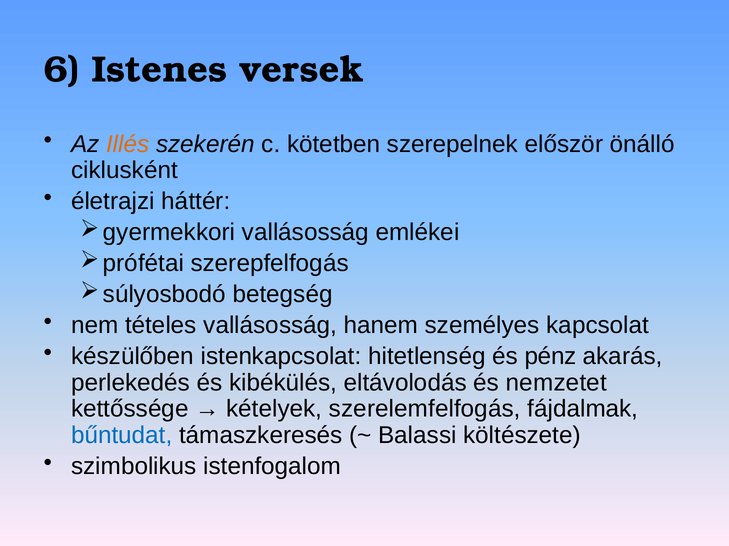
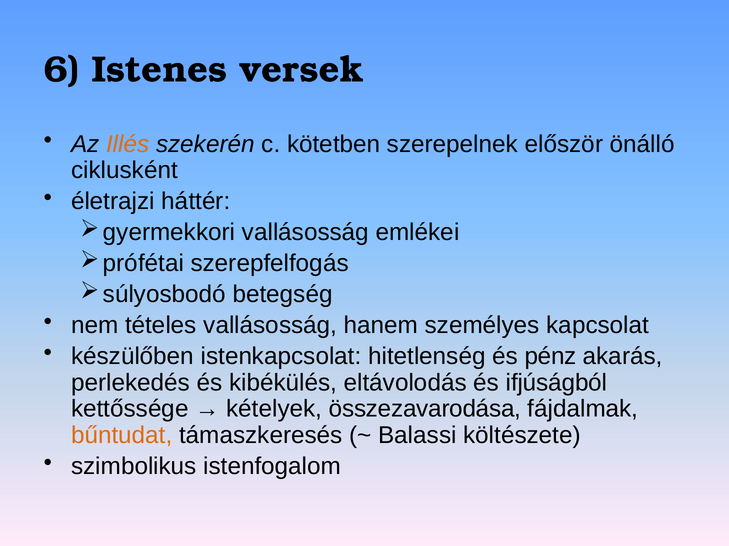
nemzetet: nemzetet -> ifjúságból (557, 383)
szerelemfelfogás: szerelemfelfogás -> összezavarodása (425, 409)
bűntudat colour: blue -> orange (122, 436)
